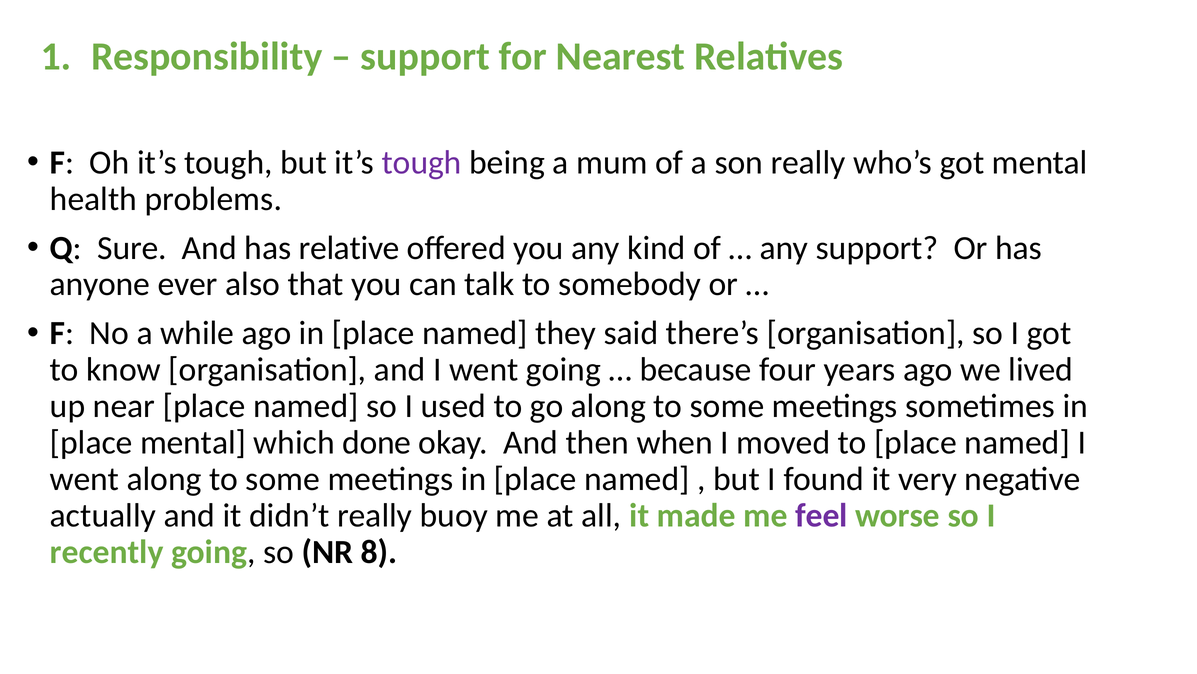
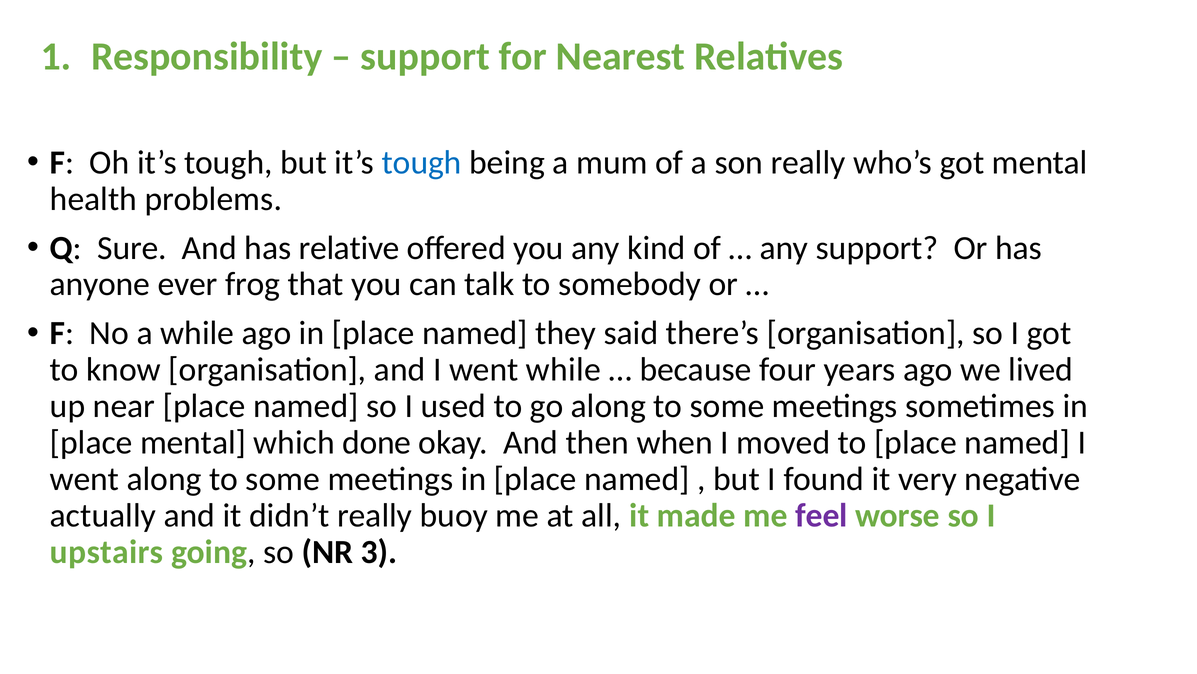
tough colour: purple -> blue (422, 162)
also: also -> frog (253, 284)
went going: going -> while (563, 369)
recently: recently -> upstairs (107, 551)
8: 8 -> 3 (379, 551)
